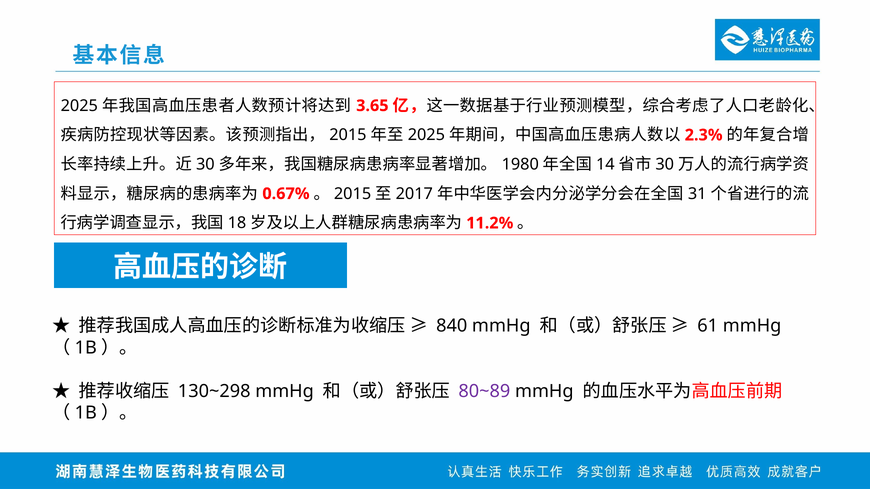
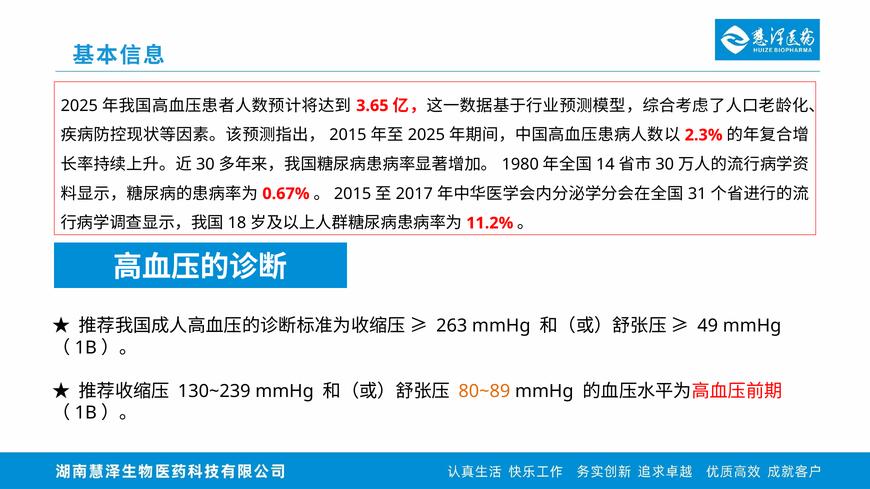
840: 840 -> 263 (452, 326)
61: 61 -> 49 (708, 326)
130~298: 130~298 -> 130~239 (214, 391)
80~89 colour: purple -> orange (484, 391)
